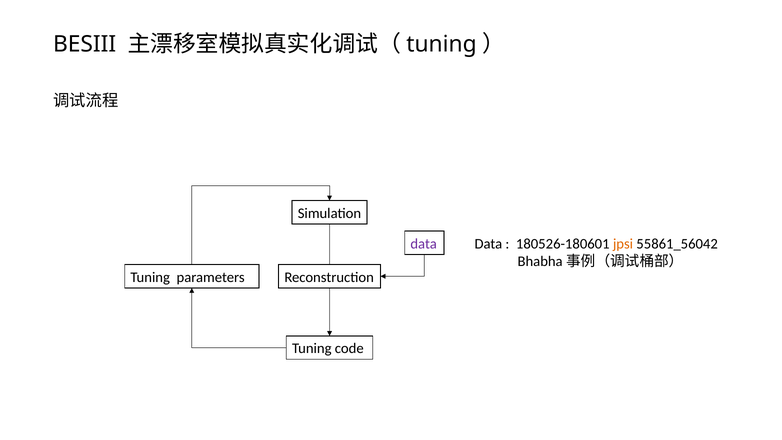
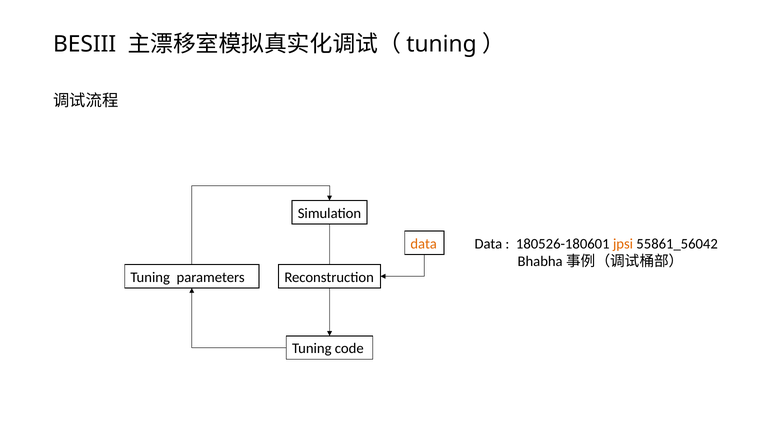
data colour: purple -> orange (424, 244)
